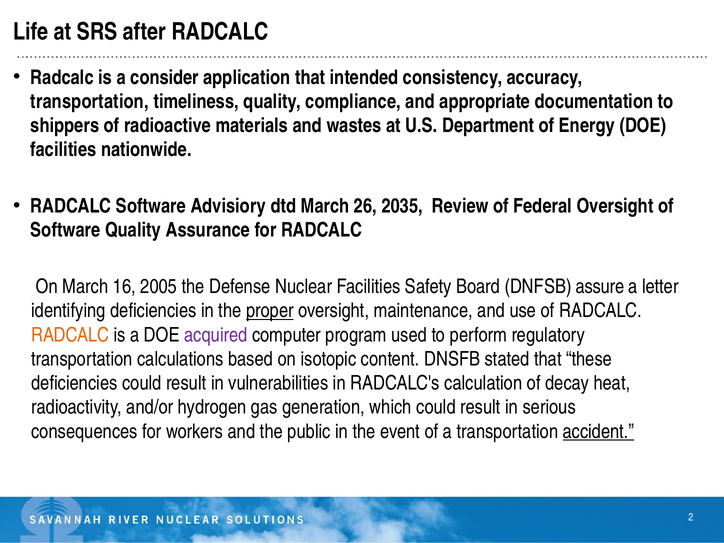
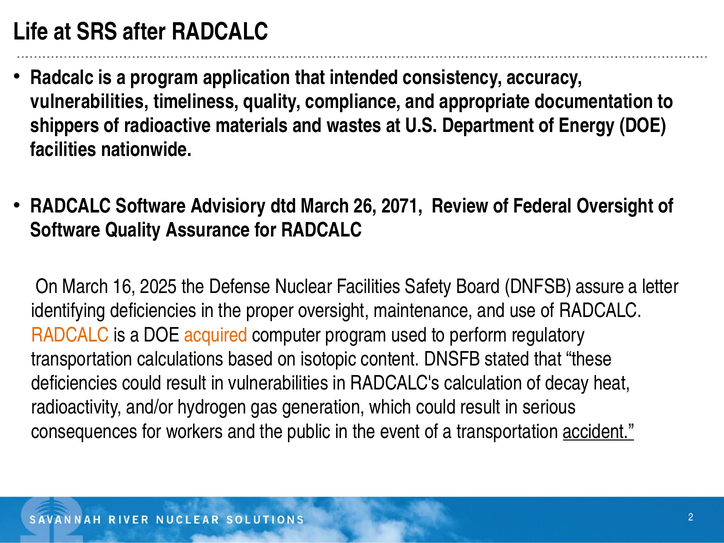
a consider: consider -> program (164, 77)
transportation: transportation -> vulnerabilities (90, 102)
2035: 2035 -> 2071 (402, 206)
2005: 2005 -> 2025 (159, 287)
proper underline: present -> none (270, 311)
acquired colour: purple -> orange (216, 335)
